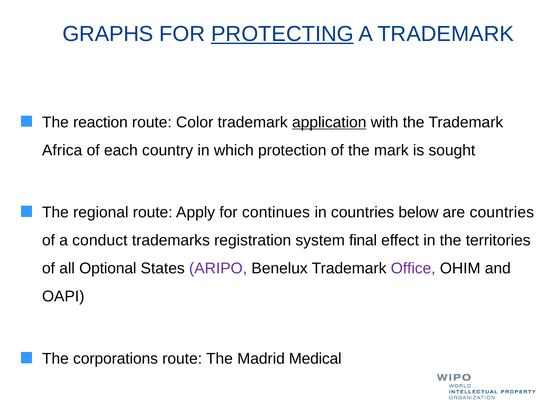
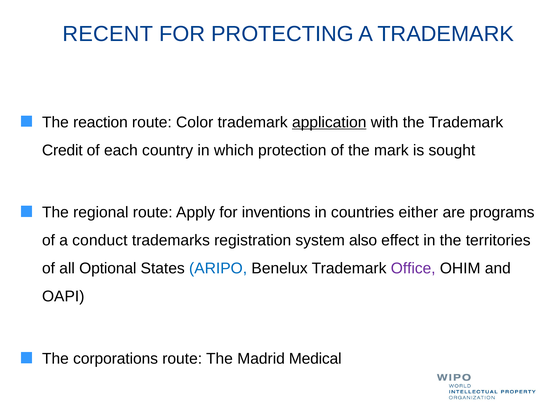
GRAPHS: GRAPHS -> RECENT (108, 34)
PROTECTING underline: present -> none (282, 34)
Africa: Africa -> Credit (62, 150)
continues: continues -> inventions (276, 213)
below: below -> either (418, 213)
are countries: countries -> programs (502, 213)
final: final -> also (363, 241)
ARIPO colour: purple -> blue (218, 269)
